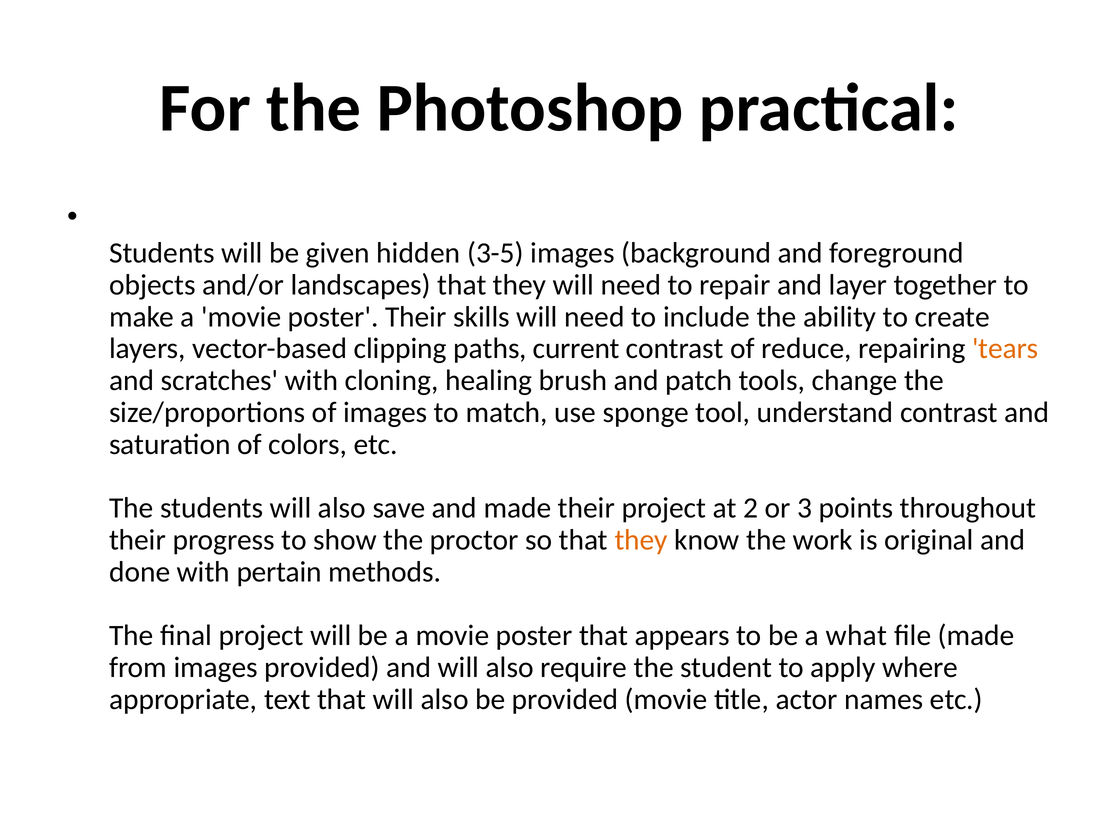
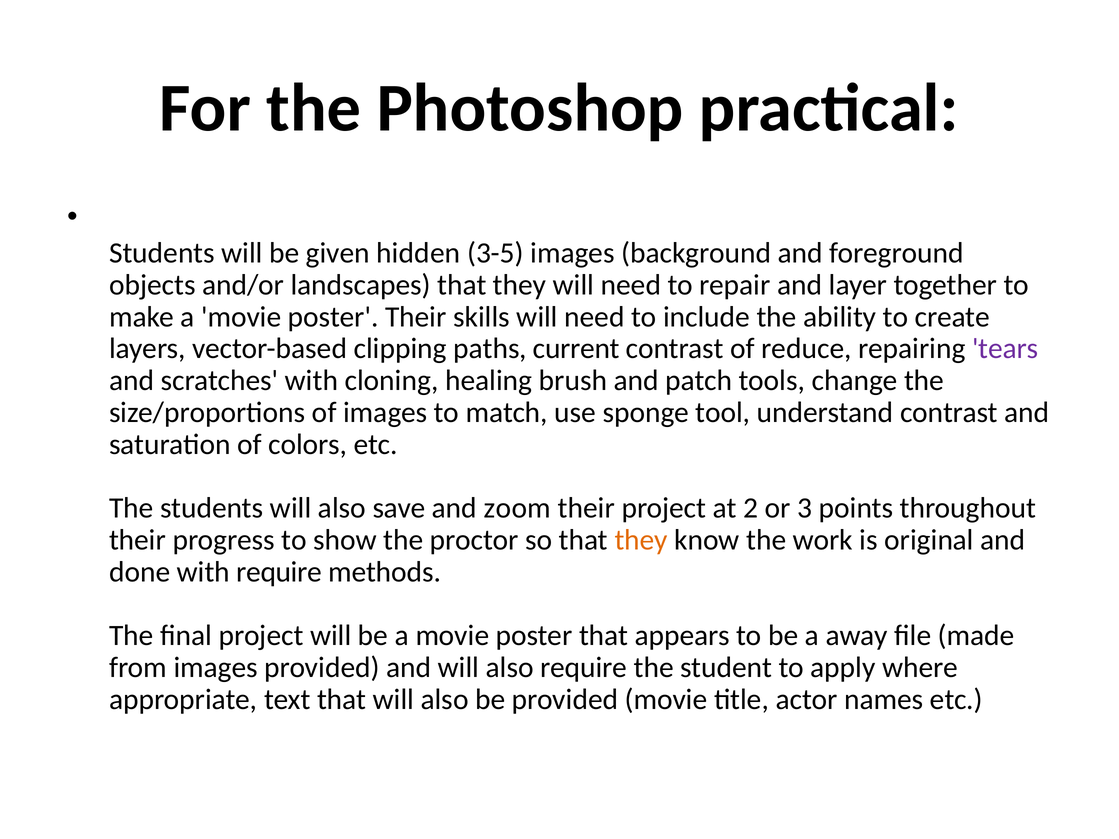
tears colour: orange -> purple (1005, 349)
and made: made -> zoom (517, 508)
with pertain: pertain -> require (279, 572)
what: what -> away (857, 636)
